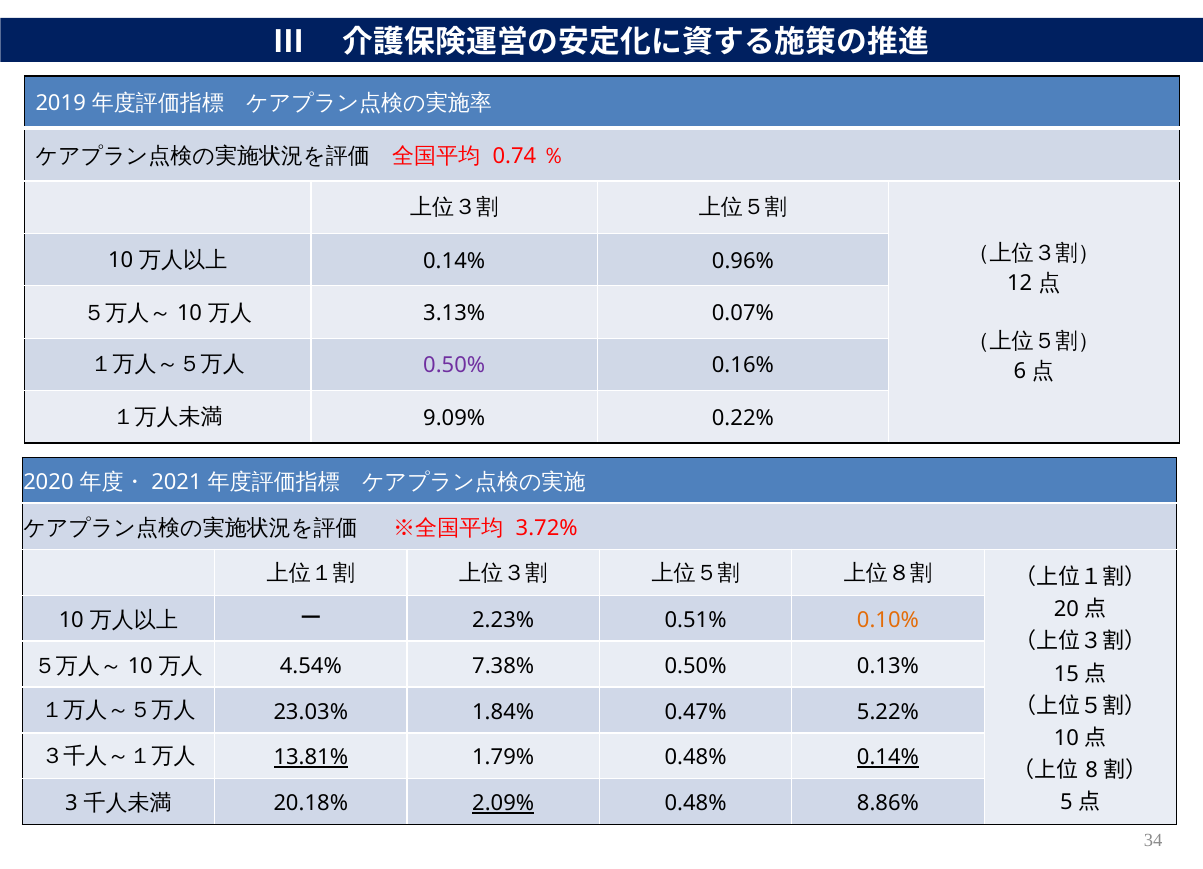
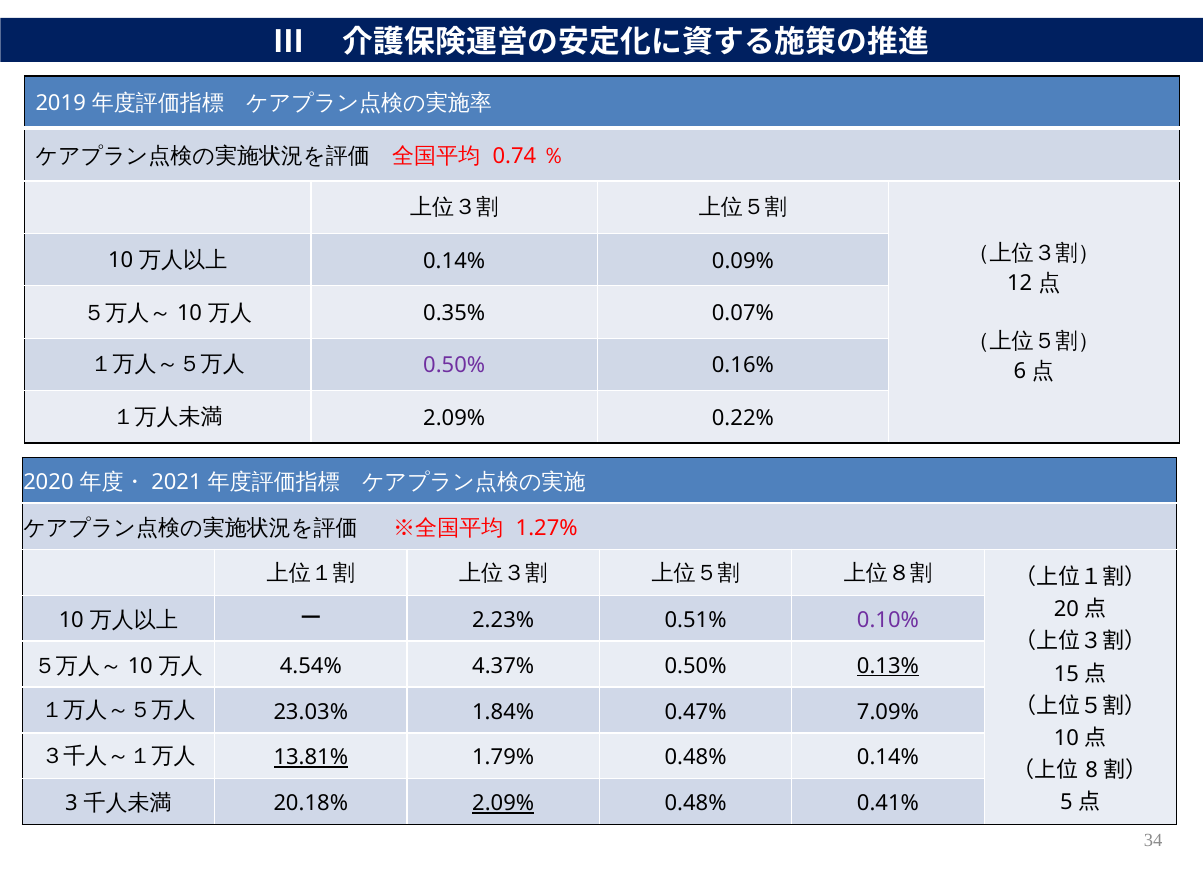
0.96%: 0.96% -> 0.09% (743, 261)
3.13%: 3.13% -> 0.35% (454, 313)
9.09%: 9.09% -> 2.09% (454, 418)
3.72%: 3.72% -> 1.27% (547, 528)
0.10% colour: orange -> purple (888, 620)
7.38%: 7.38% -> 4.37% (503, 666)
0.13% underline: none -> present (888, 666)
5.22%: 5.22% -> 7.09% (888, 712)
0.14% underline: present -> none (888, 758)
8.86%: 8.86% -> 0.41% (888, 804)
